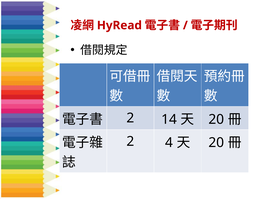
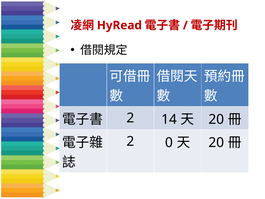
2 4: 4 -> 0 (169, 142)
